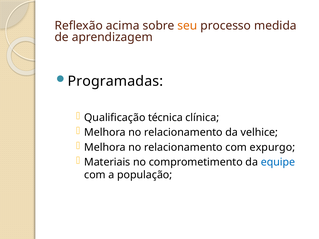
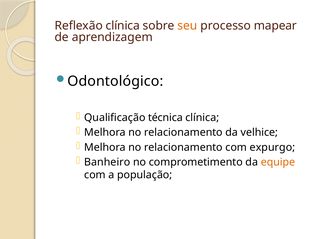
Reflexão acima: acima -> clínica (123, 26)
medida: medida -> mapear (275, 26)
Programadas: Programadas -> Odontológico (115, 81)
Materiais: Materiais -> Banheiro (107, 162)
equipe colour: blue -> orange (278, 162)
